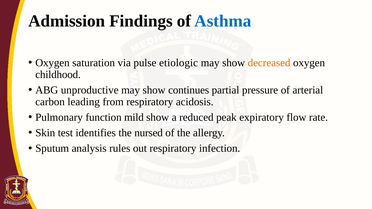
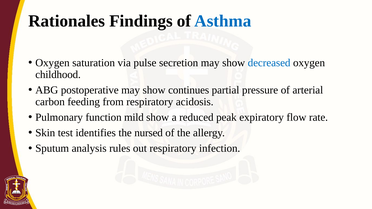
Admission: Admission -> Rationales (67, 21)
etiologic: etiologic -> secretion (179, 63)
decreased colour: orange -> blue (269, 63)
unproductive: unproductive -> postoperative (90, 90)
leading: leading -> feeding (84, 102)
